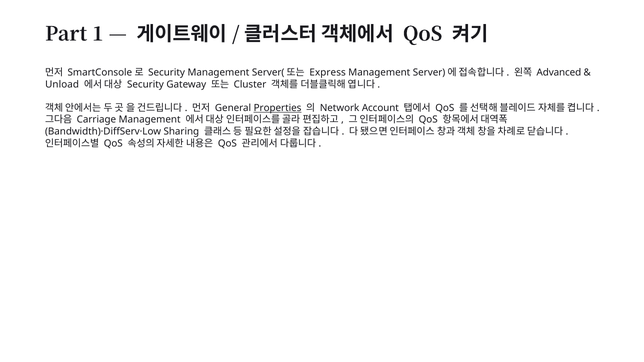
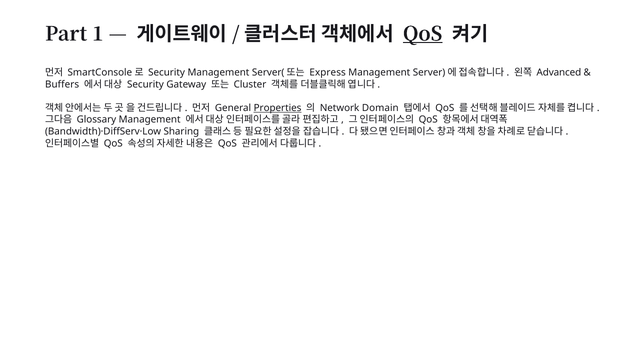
QoS underline: none -> present (423, 34)
Unload: Unload -> Buffers (62, 84)
Account: Account -> Domain (380, 108)
Carriage: Carriage -> Glossary (96, 120)
